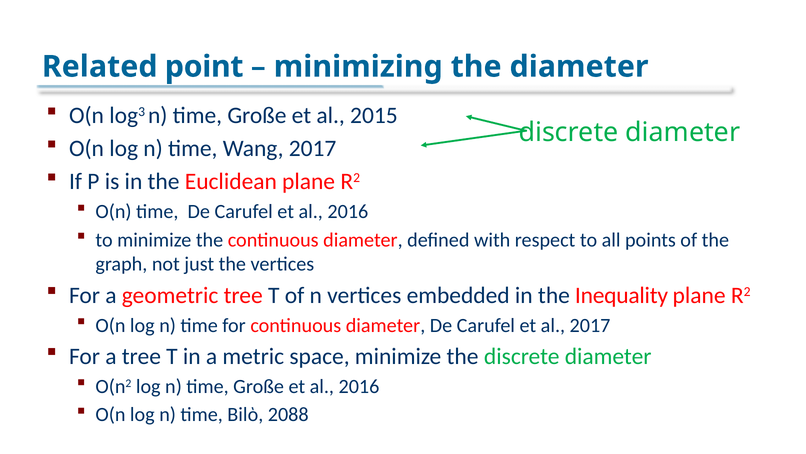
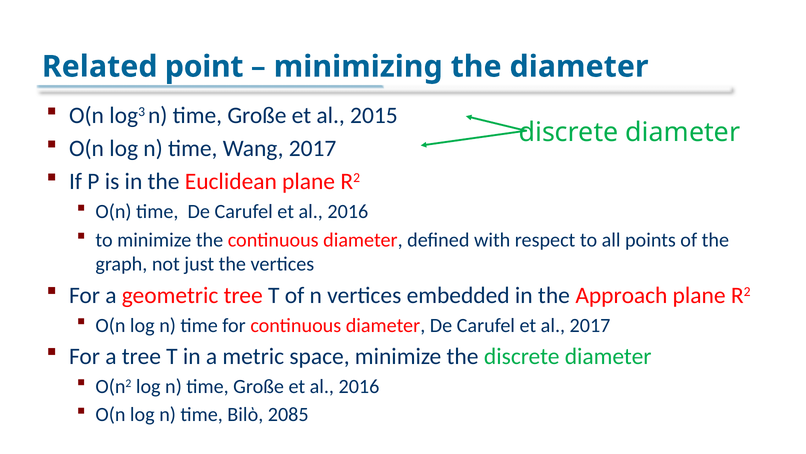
Inequality: Inequality -> Approach (621, 295)
2088: 2088 -> 2085 (288, 414)
